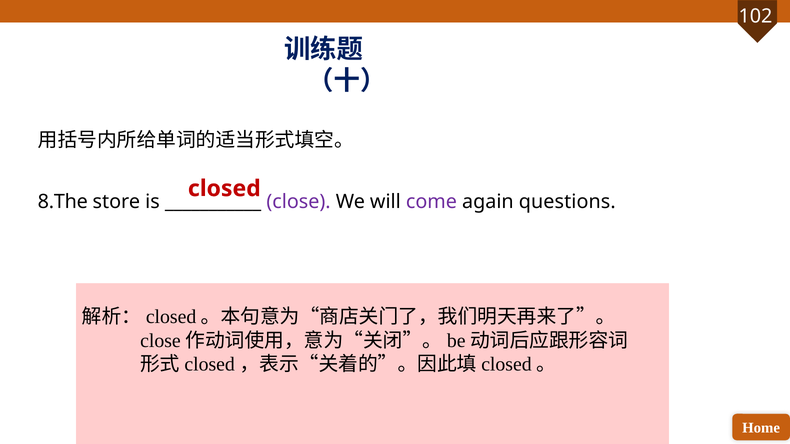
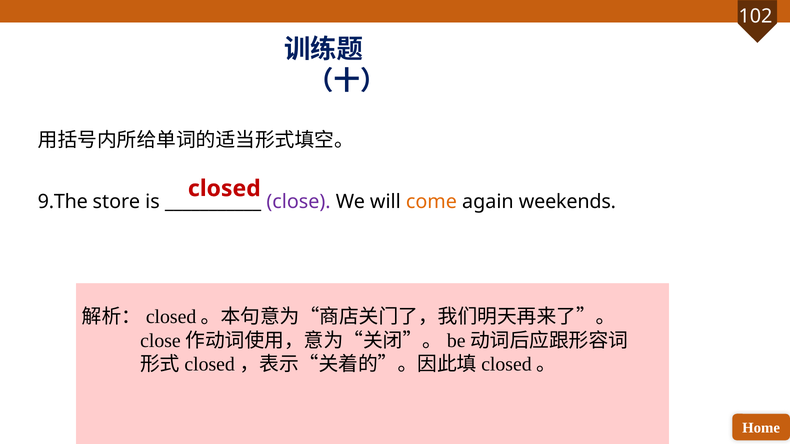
8.The: 8.The -> 9.The (63, 202)
come colour: purple -> orange (431, 202)
questions: questions -> weekends (567, 202)
